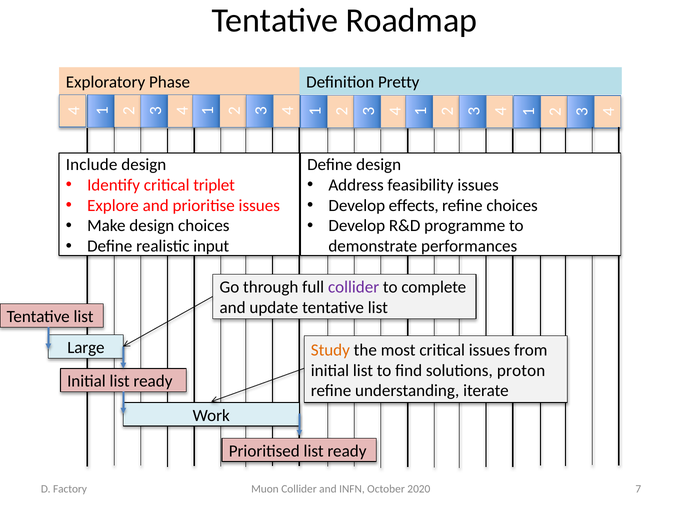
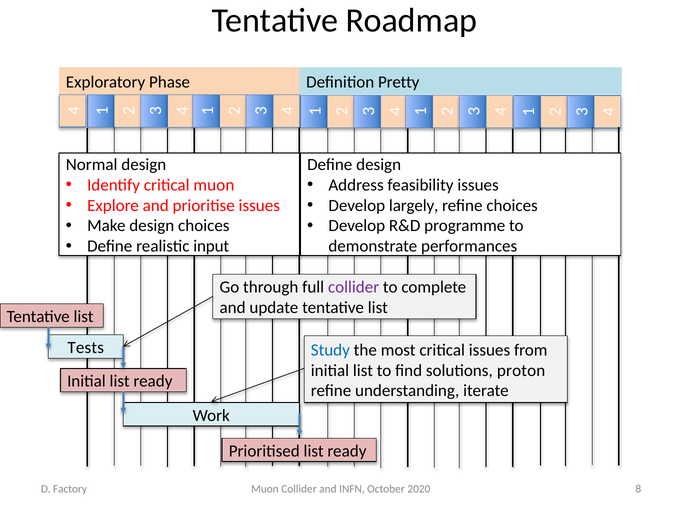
Include: Include -> Normal (92, 164)
critical triplet: triplet -> muon (214, 185)
effects: effects -> largely (414, 205)
Large: Large -> Tests (86, 347)
Study colour: orange -> blue (330, 350)
7: 7 -> 8 (638, 488)
